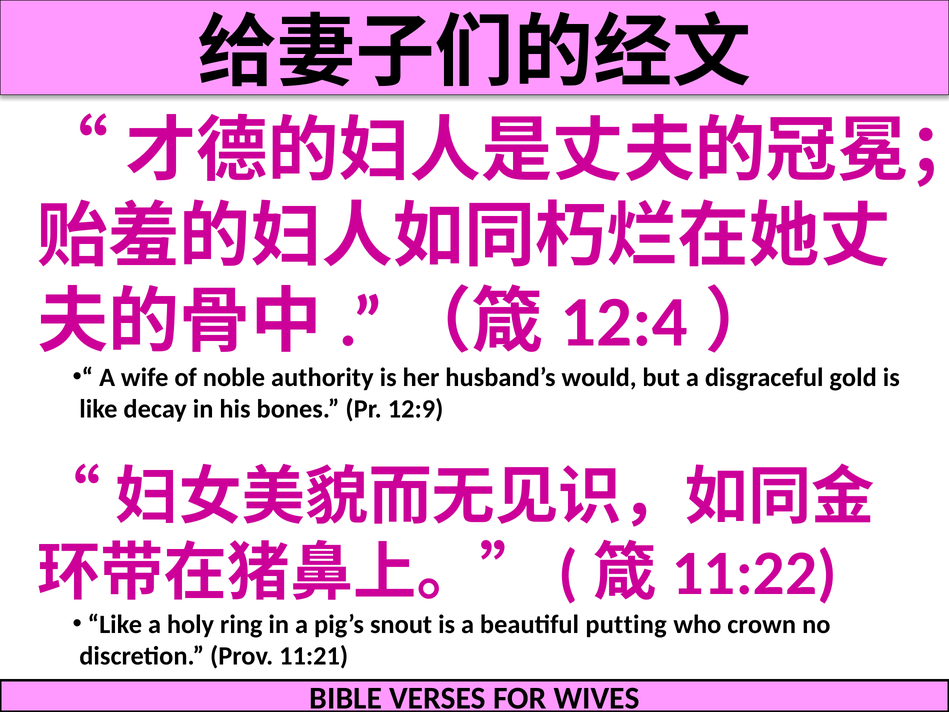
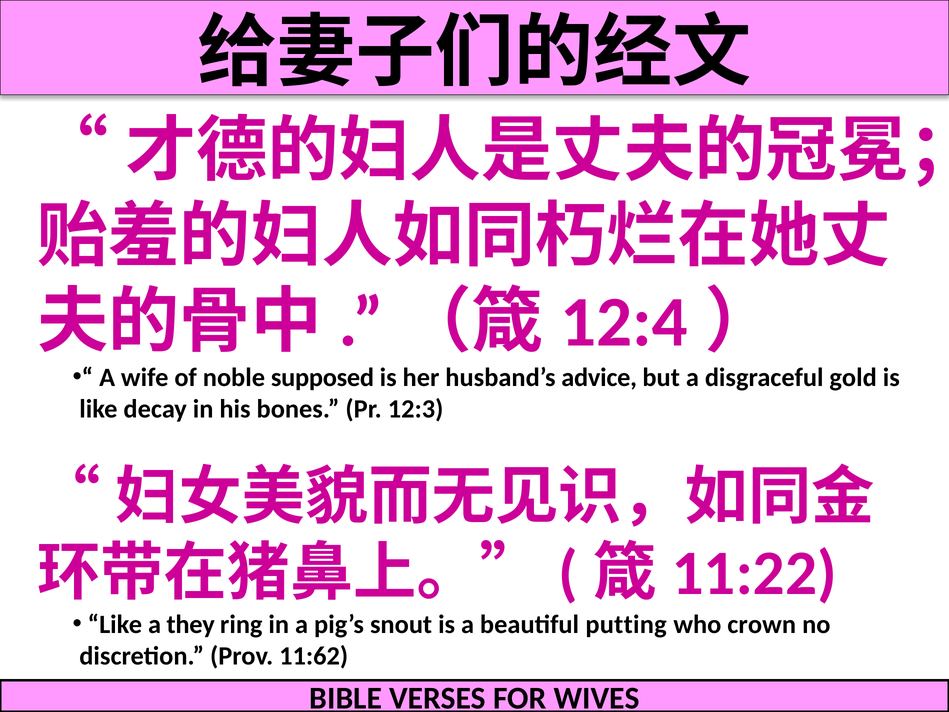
authority: authority -> supposed (323, 377)
would: would -> advice (599, 377)
12:9: 12:9 -> 12:3 (416, 409)
holy: holy -> they (191, 624)
11:21: 11:21 -> 11:62 (314, 656)
